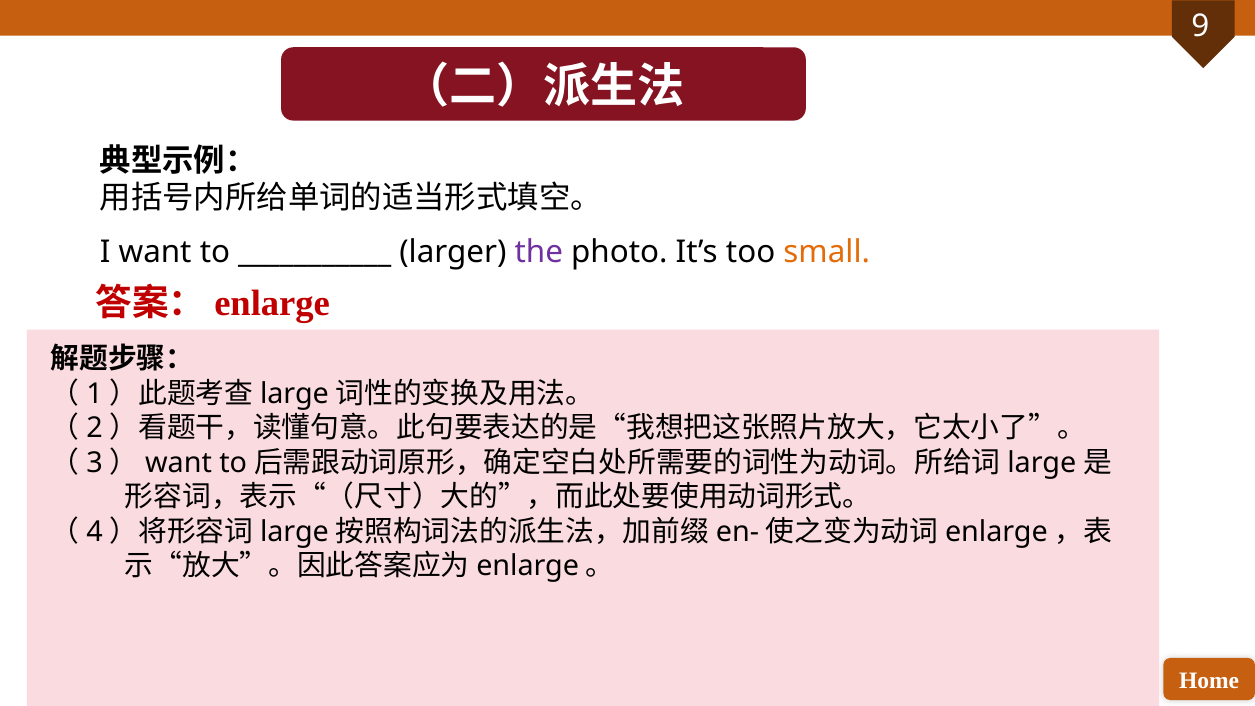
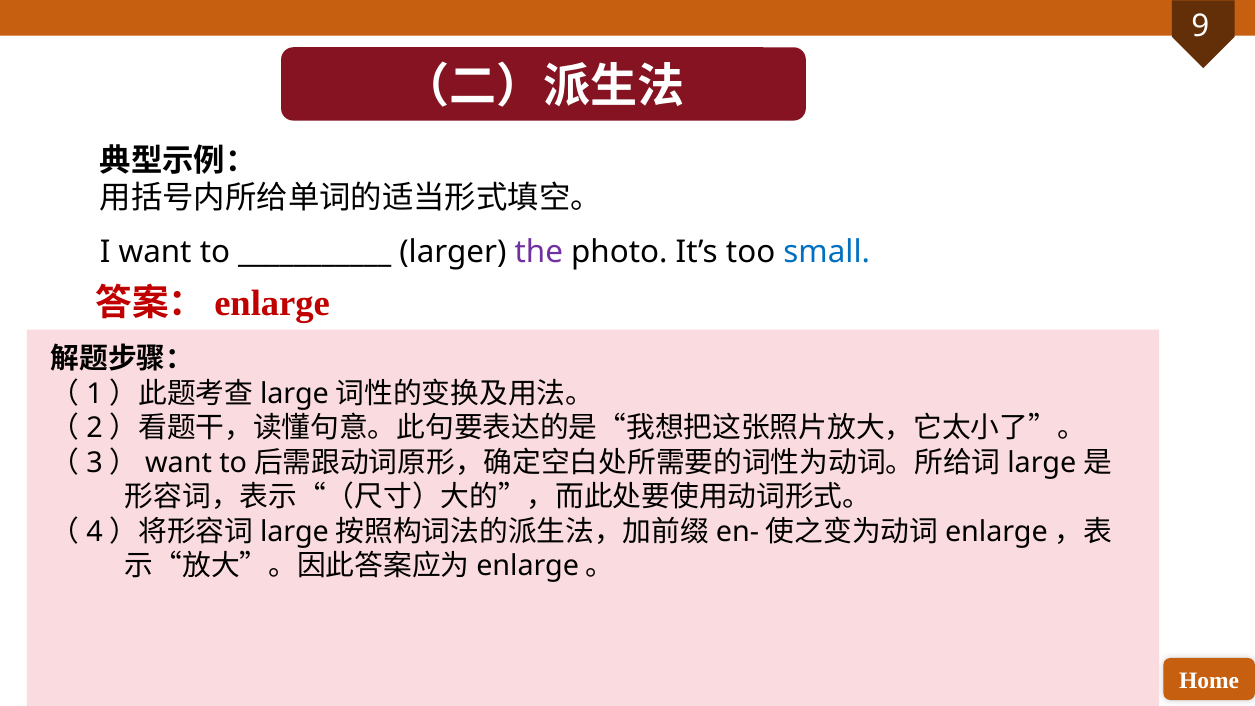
small colour: orange -> blue (827, 252)
